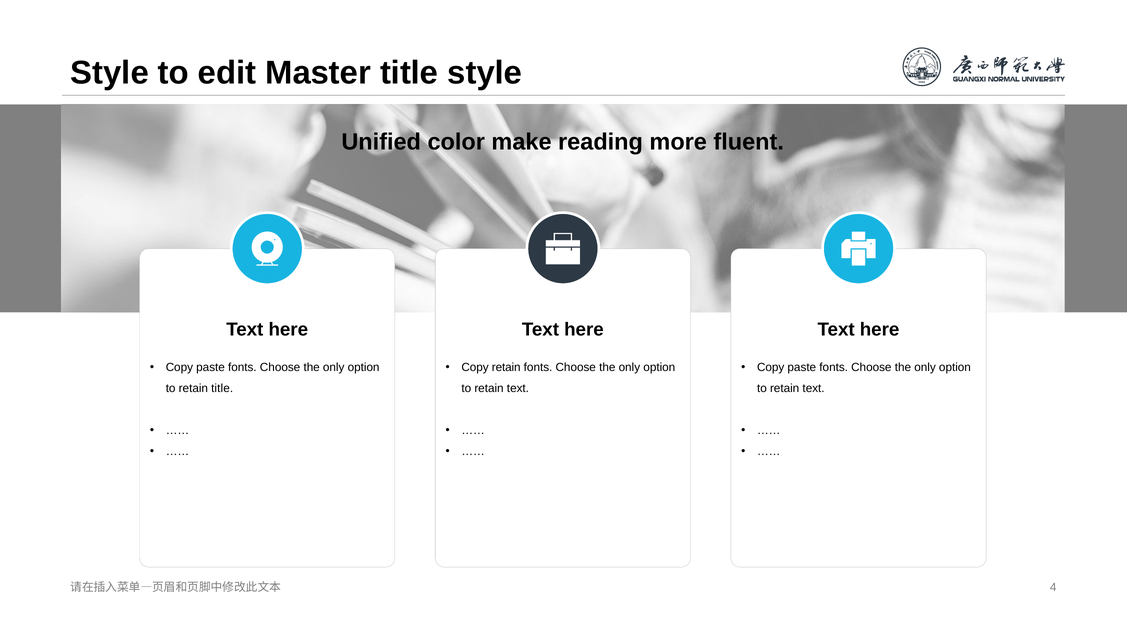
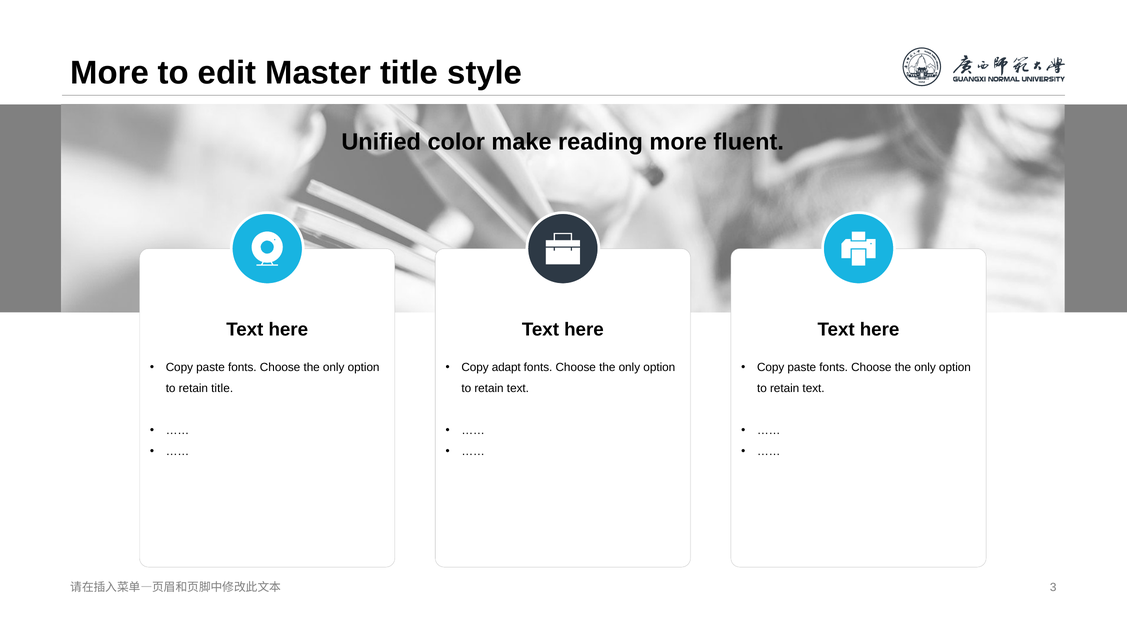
Style: Style -> More (110, 73)
Copy retain: retain -> adapt (506, 367)
4: 4 -> 3 (1053, 587)
